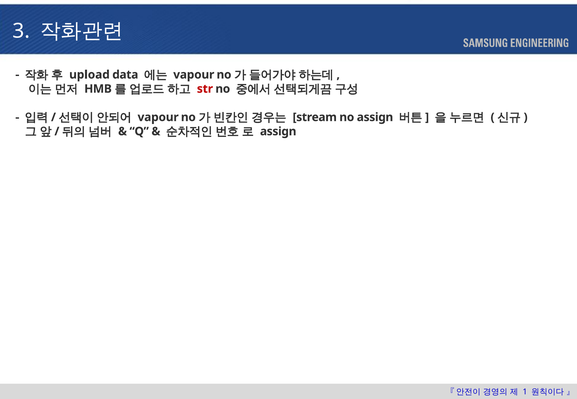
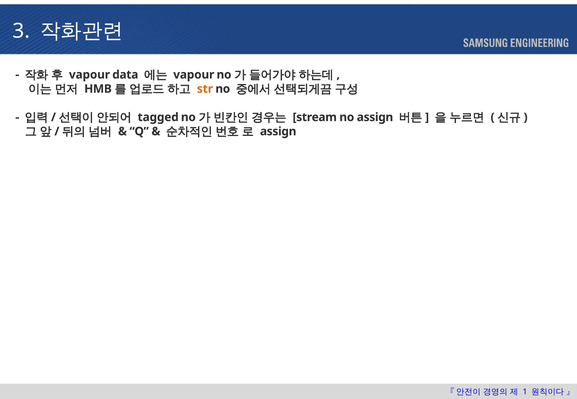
upload: upload -> vapour (89, 75)
str colour: red -> orange (205, 89)
vapour: vapour -> tagged (158, 117)
